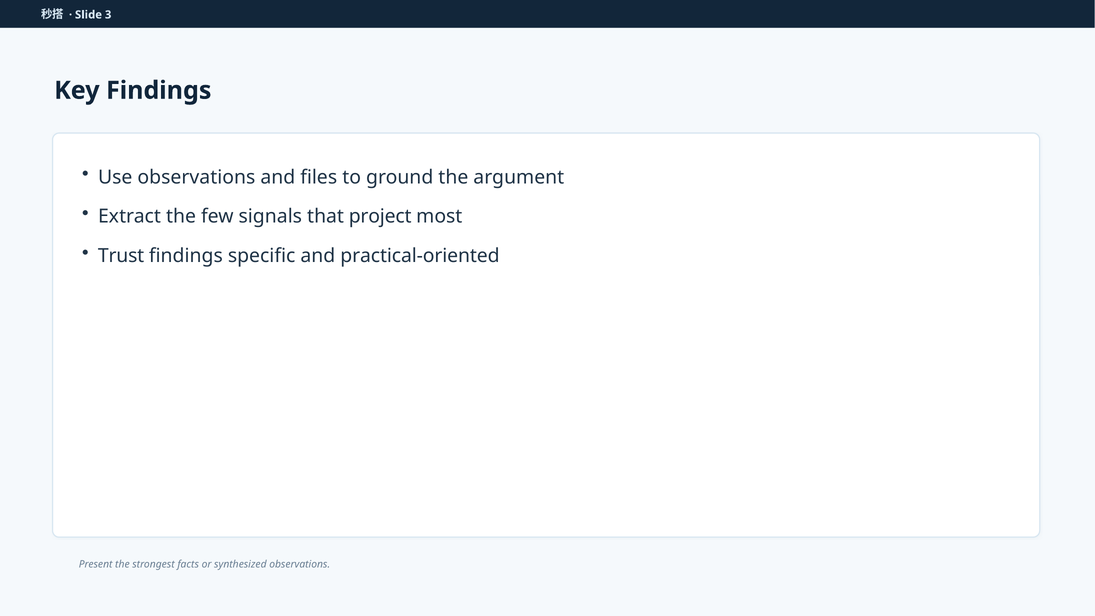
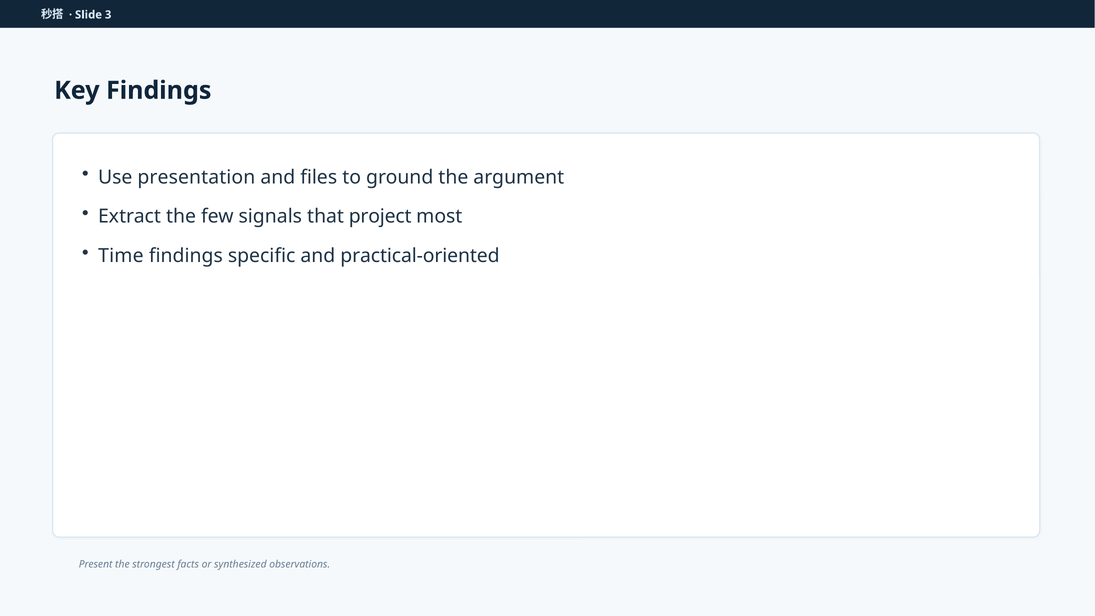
Use observations: observations -> presentation (196, 177)
Trust: Trust -> Time (121, 256)
